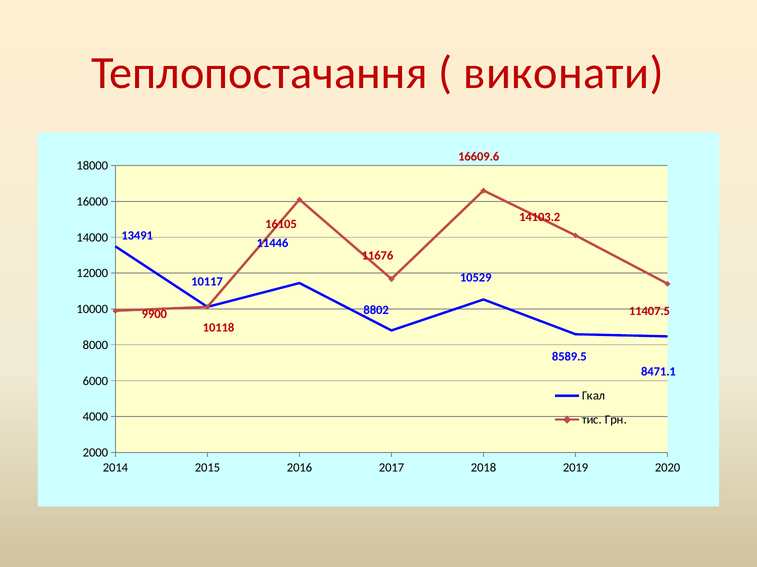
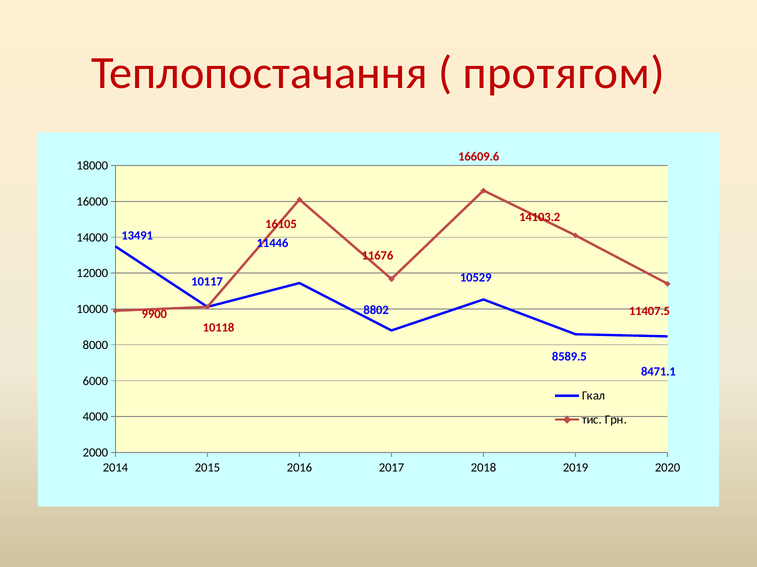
виконати: виконати -> протягом (564, 73)
